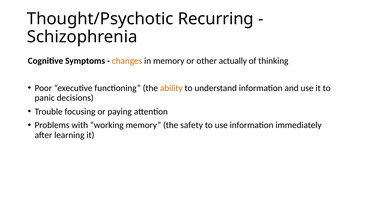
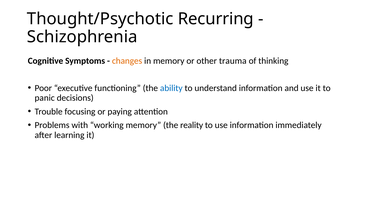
actually: actually -> trauma (233, 61)
ability colour: orange -> blue (171, 88)
safety: safety -> reality (192, 125)
